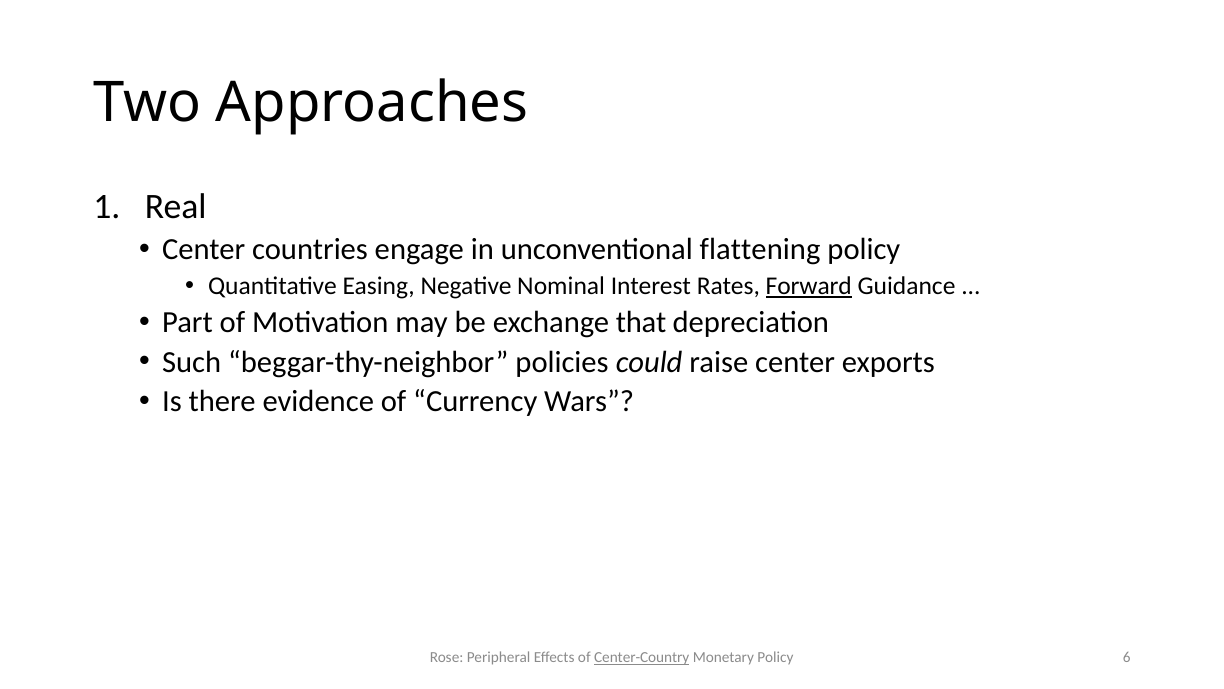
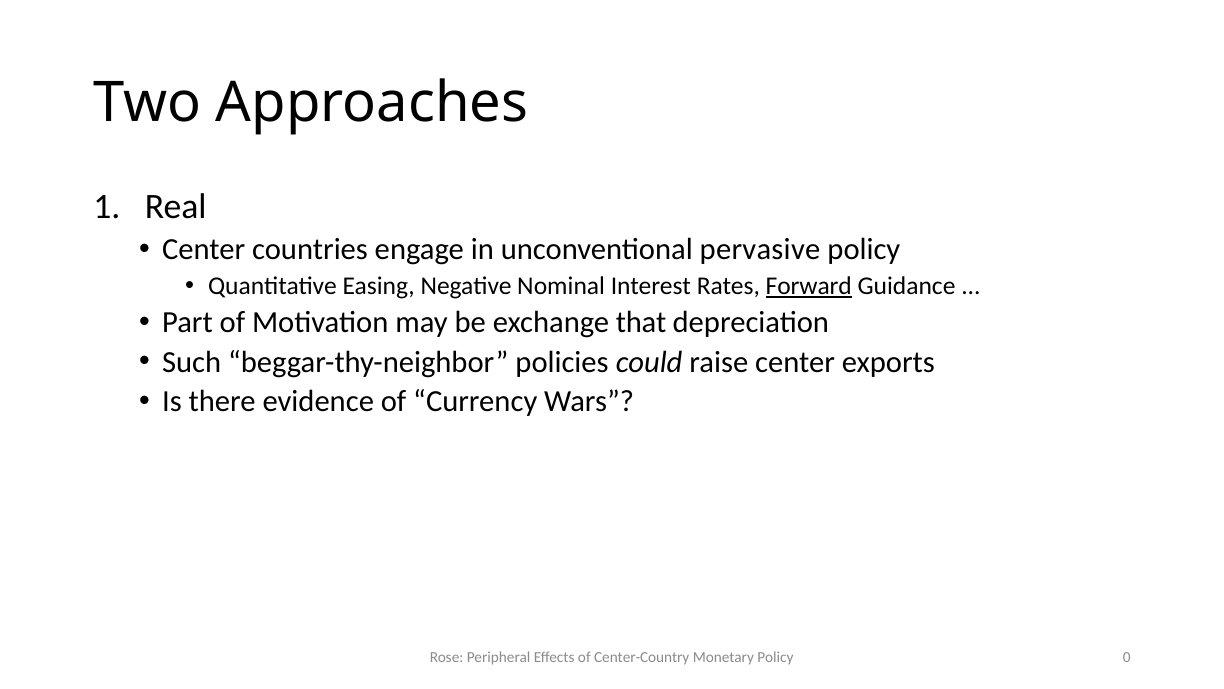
flattening: flattening -> pervasive (760, 249)
Center-Country underline: present -> none (642, 657)
6: 6 -> 0 (1127, 657)
